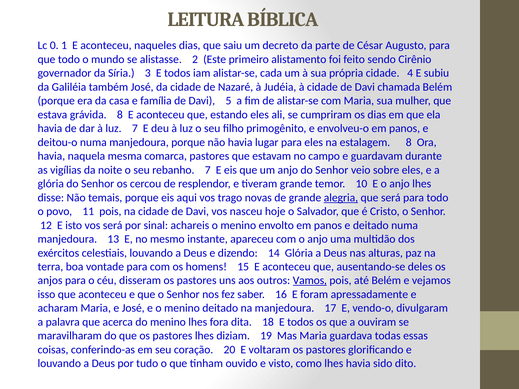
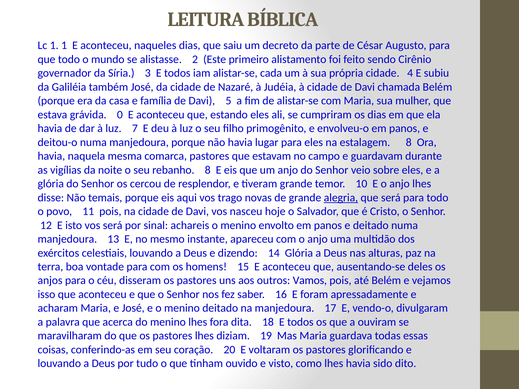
Lc 0: 0 -> 1 (54, 46)
grávida 8: 8 -> 0 (120, 115)
rebanho 7: 7 -> 8 (208, 170)
Vamos underline: present -> none (310, 281)
